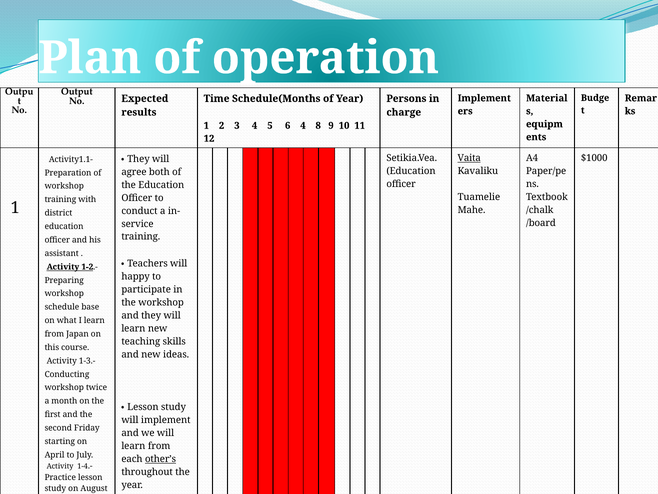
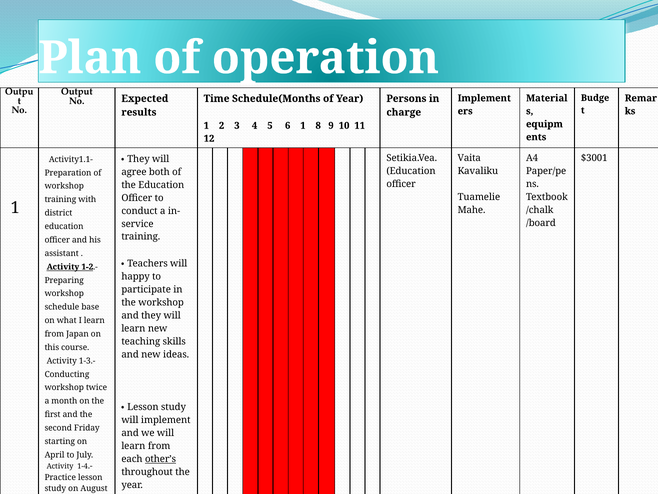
6 4: 4 -> 1 (303, 125)
Vaita underline: present -> none (469, 158)
$1000: $1000 -> $3001 (594, 158)
